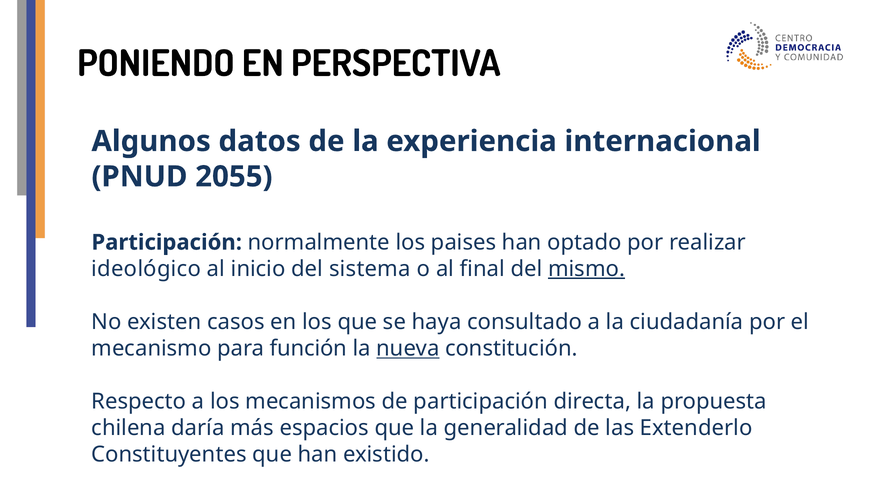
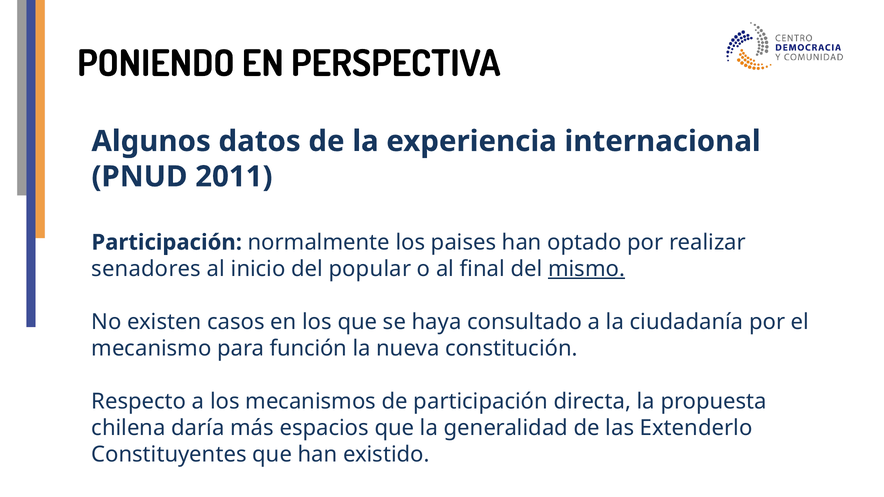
2055: 2055 -> 2011 (234, 177)
ideológico: ideológico -> senadores (146, 269)
sistema: sistema -> popular (370, 269)
nueva underline: present -> none (408, 349)
